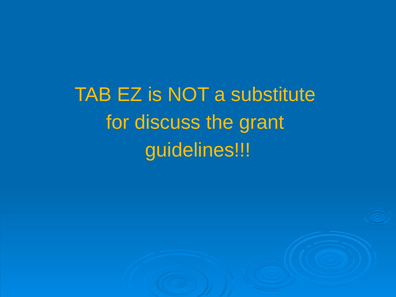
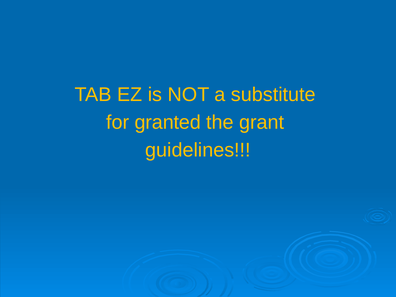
discuss: discuss -> granted (168, 122)
